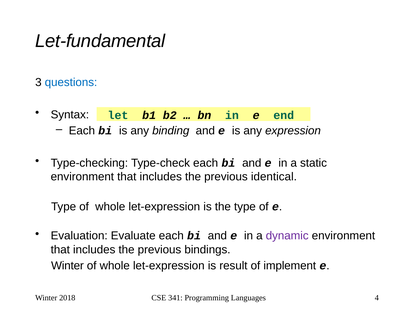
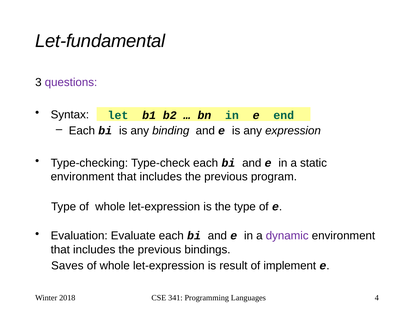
questions colour: blue -> purple (71, 82)
identical: identical -> program (274, 177)
Winter: Winter -> Saves (67, 265)
